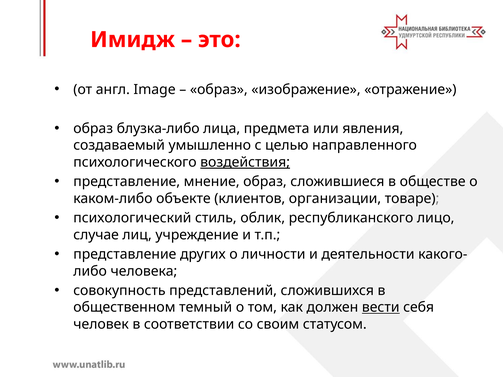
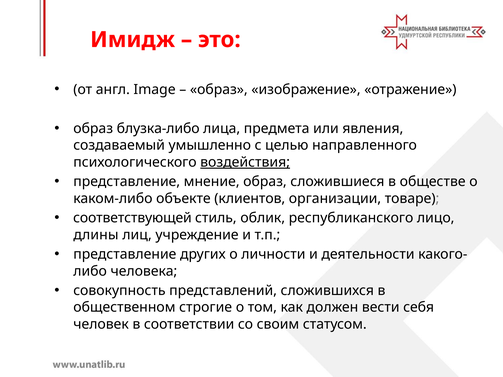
психологический: психологический -> соответствующей (132, 218)
случае: случае -> длины (96, 235)
темный: темный -> строгие (206, 308)
вести underline: present -> none (381, 308)
